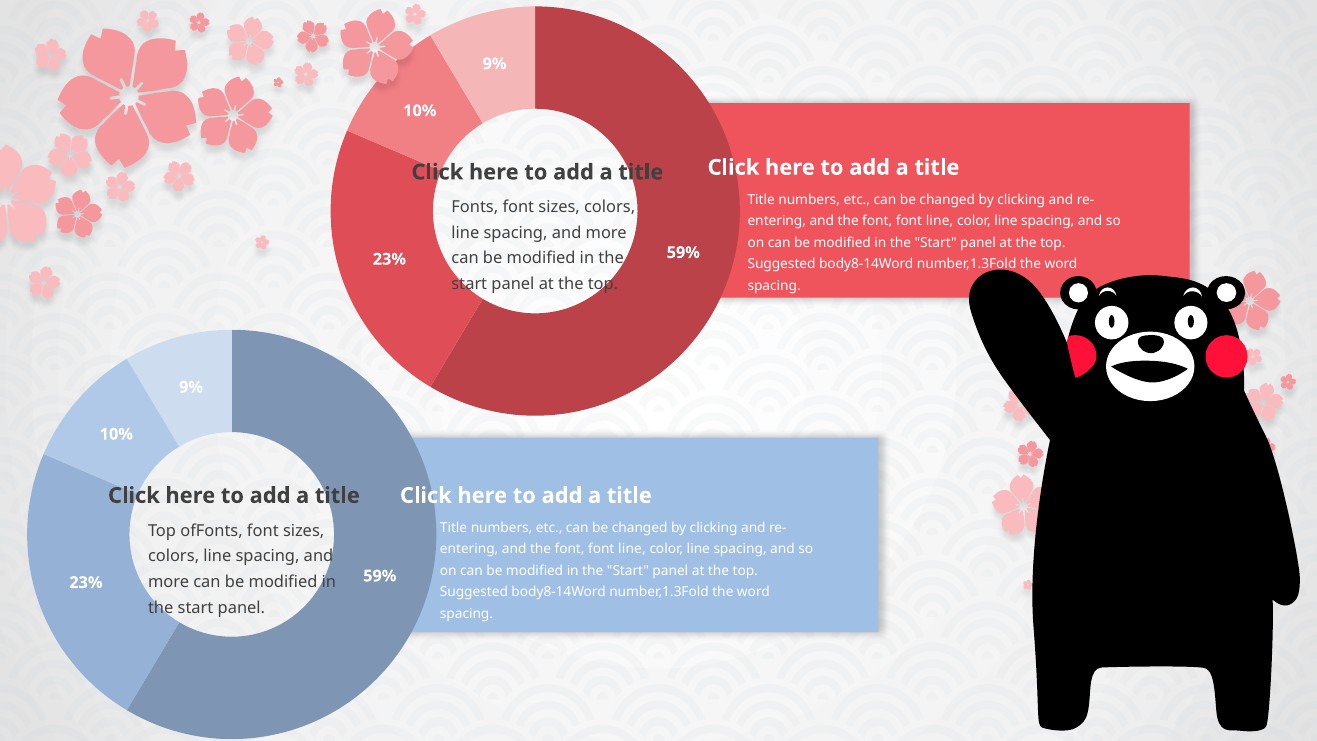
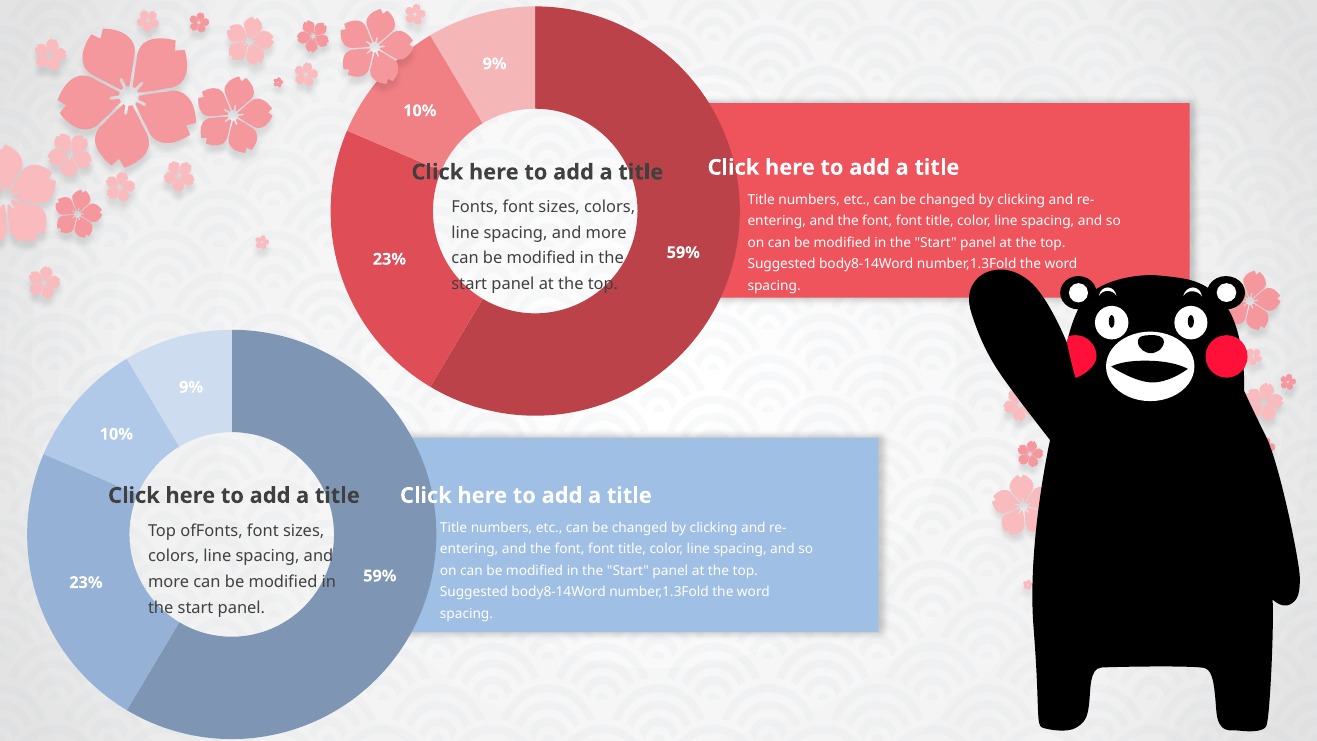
line: line -> title (940, 221)
line: line -> title (632, 549)
